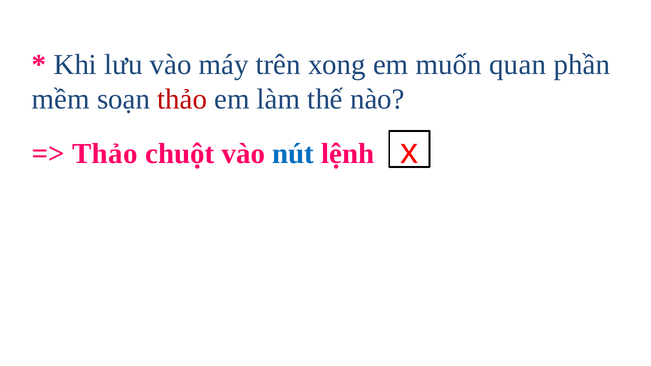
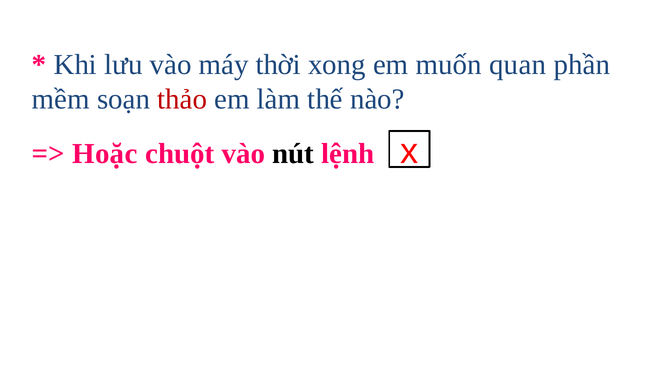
trên: trên -> thời (278, 64)
Thảo: Thảo -> Hoặc (105, 154)
nút colour: blue -> black (293, 154)
